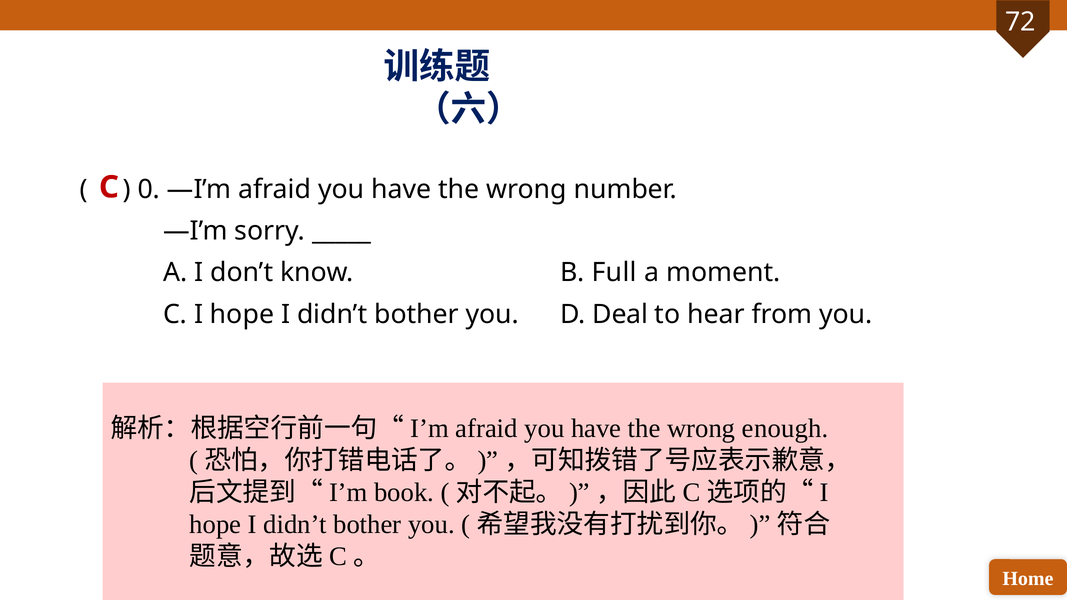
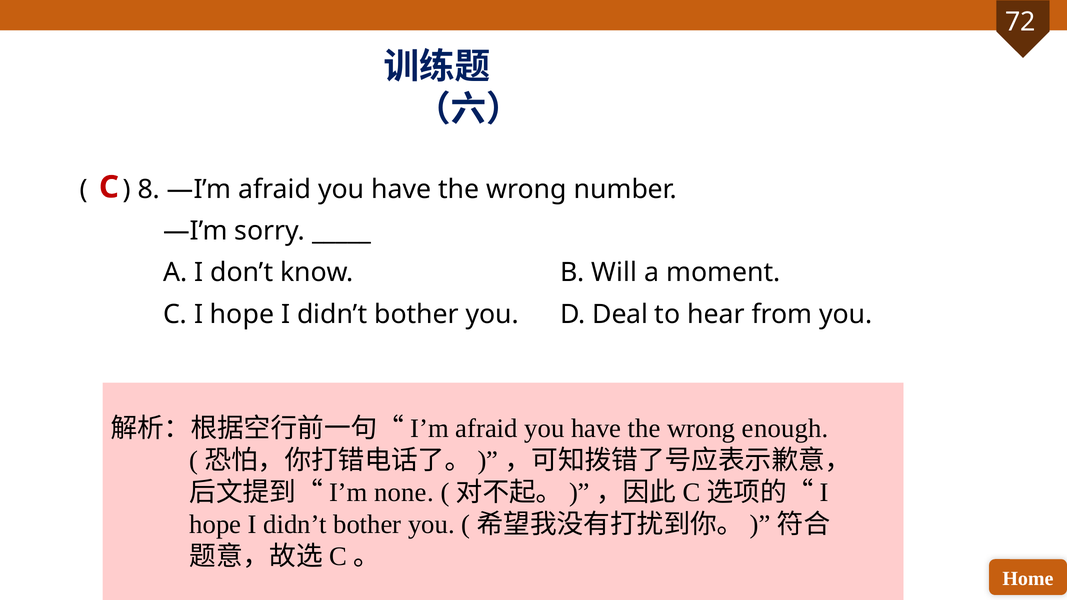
0: 0 -> 8 (149, 190)
Full: Full -> Will (614, 273)
book: book -> none (404, 492)
